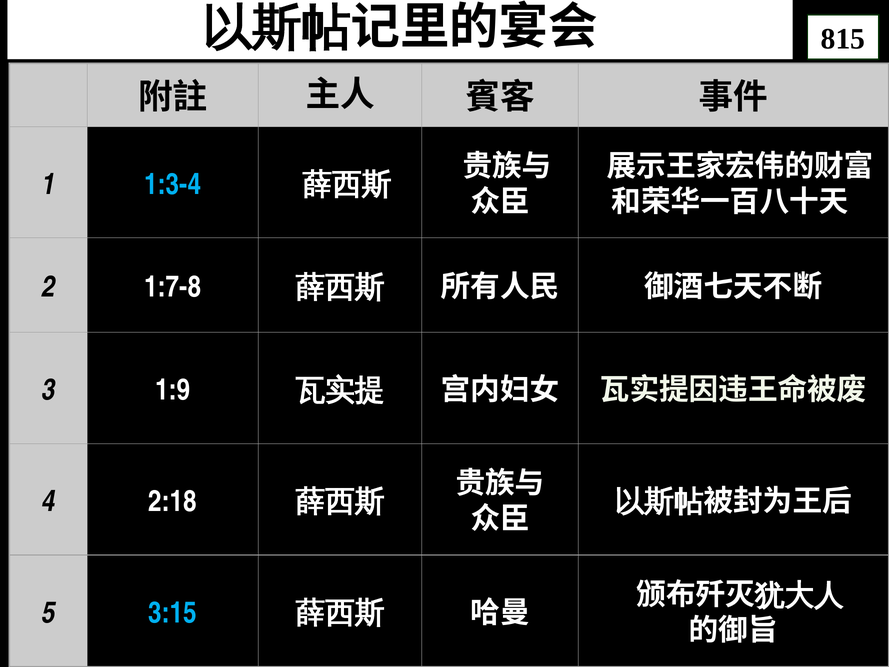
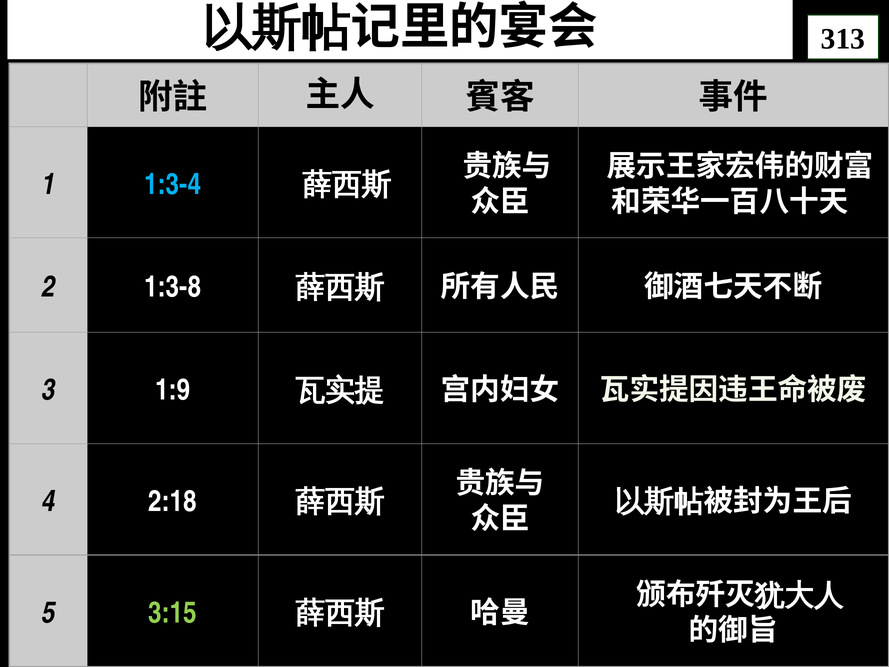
815: 815 -> 313 (843, 39)
1:7-8: 1:7-8 -> 1:3-8 (173, 287)
3:15 colour: light blue -> light green (173, 613)
